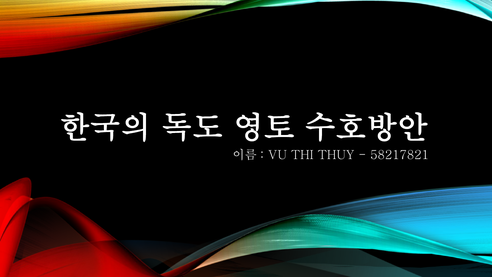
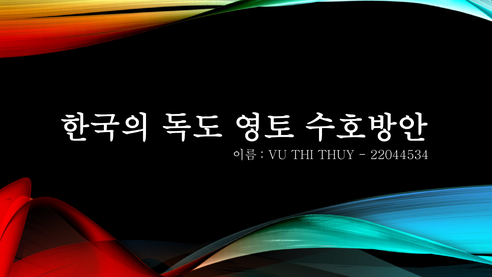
58217821: 58217821 -> 22044534 (400, 155)
